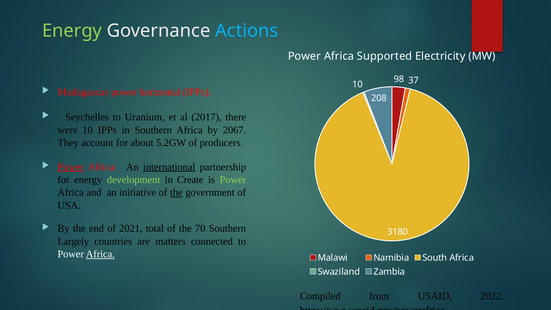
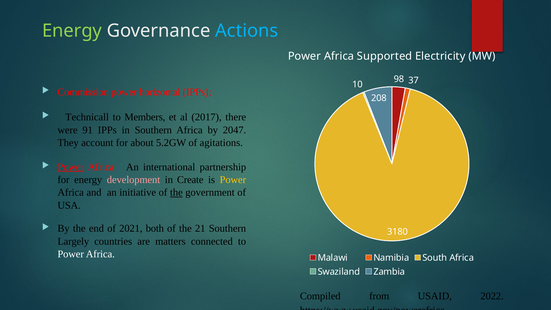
Madagascar: Madagascar -> Commission (83, 92)
Seychelles: Seychelles -> Technicall (87, 117)
Uranium: Uranium -> Members (145, 117)
were 10: 10 -> 91 (88, 130)
2067: 2067 -> 2047 (235, 130)
producers: producers -> agitations (221, 143)
international underline: present -> none (169, 167)
development colour: light green -> pink (134, 180)
Power colour: light green -> yellow (233, 180)
total: total -> both (155, 228)
70: 70 -> 21 (200, 228)
Africa underline: present -> none (100, 254)
